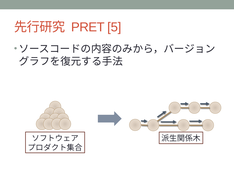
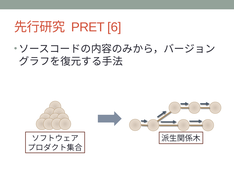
5: 5 -> 6 (114, 27)
